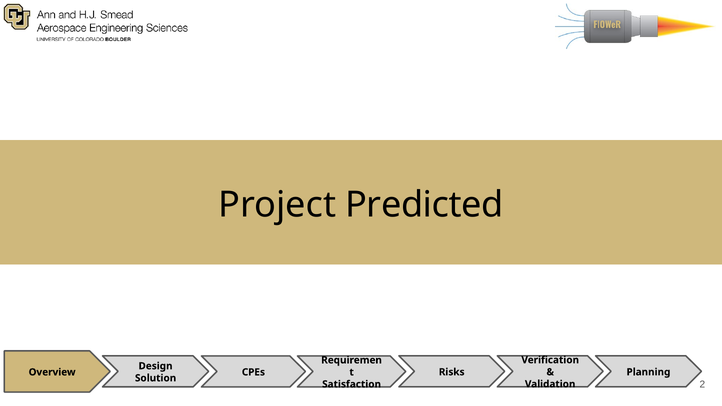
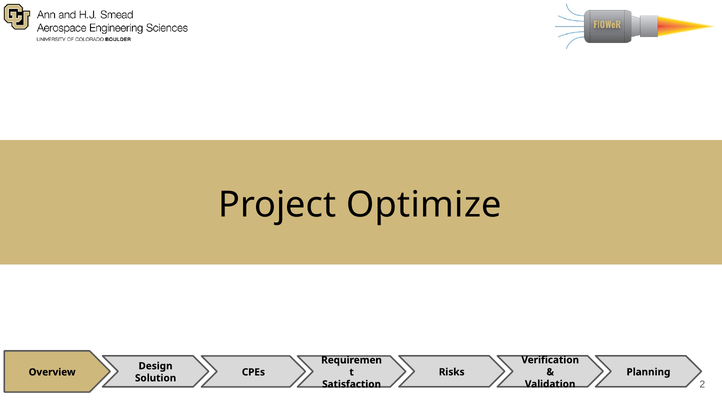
Predicted: Predicted -> Optimize (424, 205)
